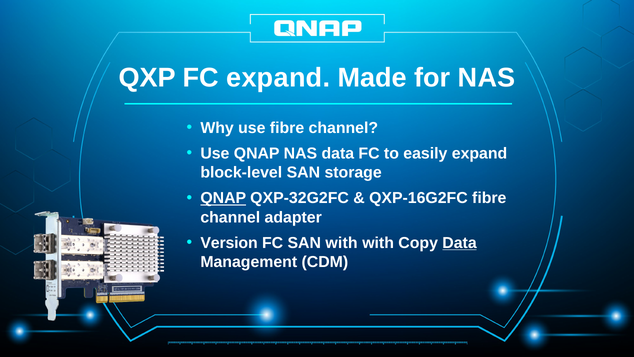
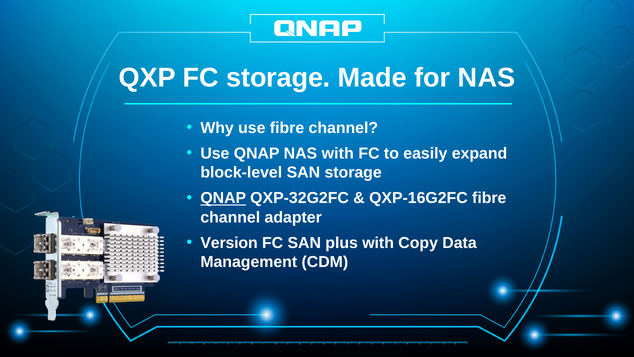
FC expand: expand -> storage (278, 78)
NAS data: data -> with (338, 153)
SAN with: with -> plus (342, 243)
Data underline: present -> none (460, 243)
